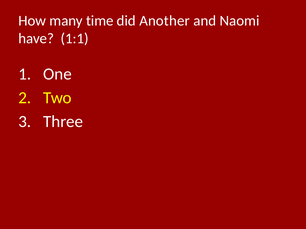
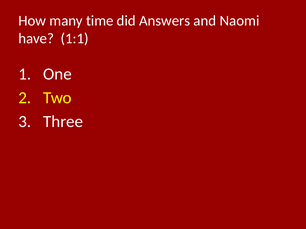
Another: Another -> Answers (165, 21)
